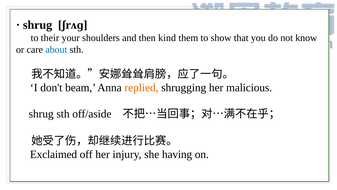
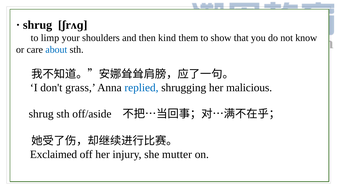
their: their -> limp (50, 38)
beam: beam -> grass (81, 88)
replied colour: orange -> blue (141, 88)
having: having -> mutter (177, 154)
